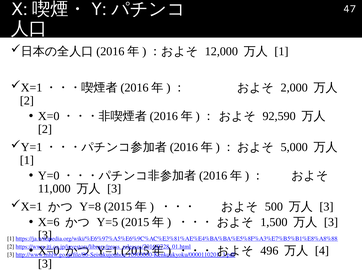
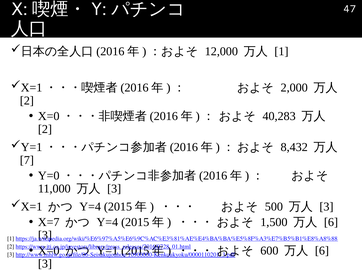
92,590: 92,590 -> 40,283 (279, 116)
5,000: 5,000 -> 8,432 (294, 147)
1: 1 -> 7 (27, 160)
Y=8: Y=8 -> Y=4 (90, 207)
X=6: X=6 -> X=7 (49, 223)
Y=5: Y=5 -> Y=4 (107, 223)
3: 3 -> 6 (331, 223)
496: 496 -> 600 (269, 251)
4: 4 -> 6 (322, 251)
